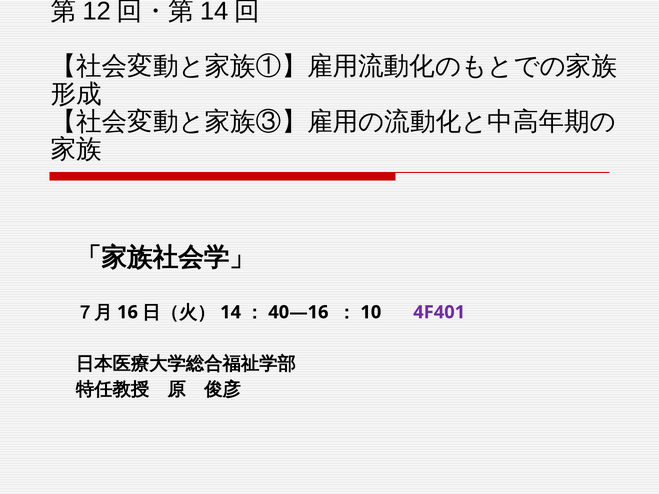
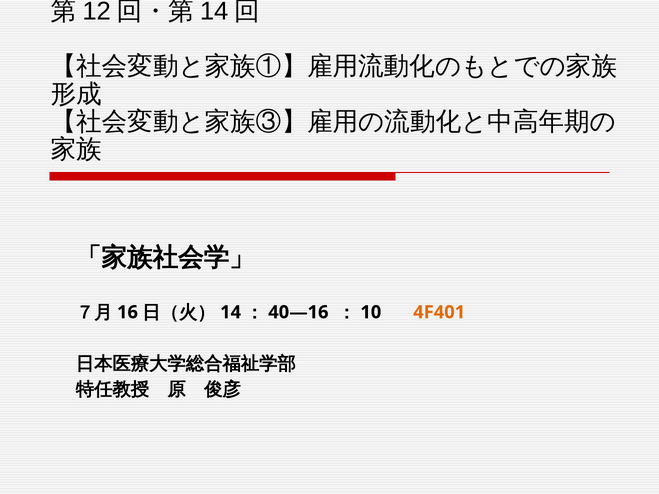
4F401 colour: purple -> orange (439, 312)
